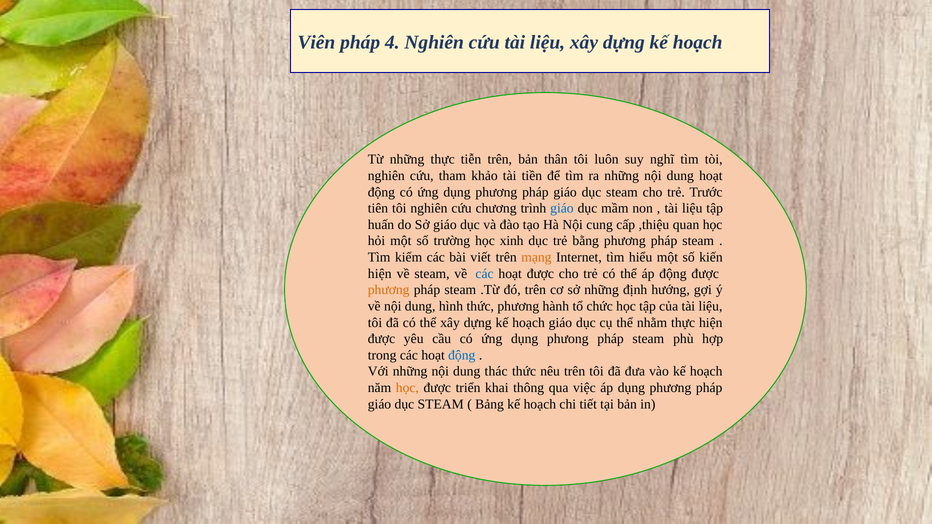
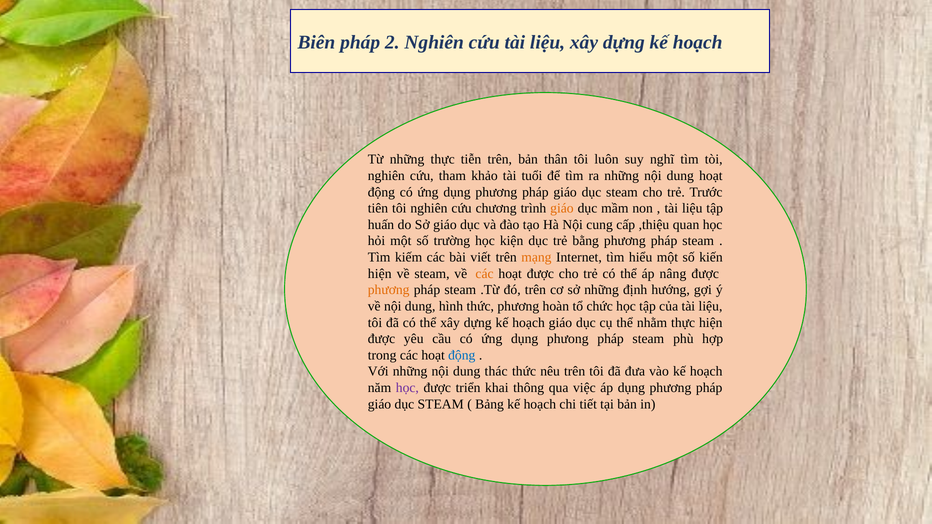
Viên: Viên -> Biên (316, 43)
4: 4 -> 2 (392, 43)
tiền: tiền -> tuổi (532, 176)
giáo colour: blue -> orange (562, 208)
xinh: xinh -> kiện (512, 241)
các colour: blue -> orange (485, 274)
áp động: động -> nâng (673, 274)
hành: hành -> hoàn (556, 306)
học colour: orange -> purple (407, 388)
